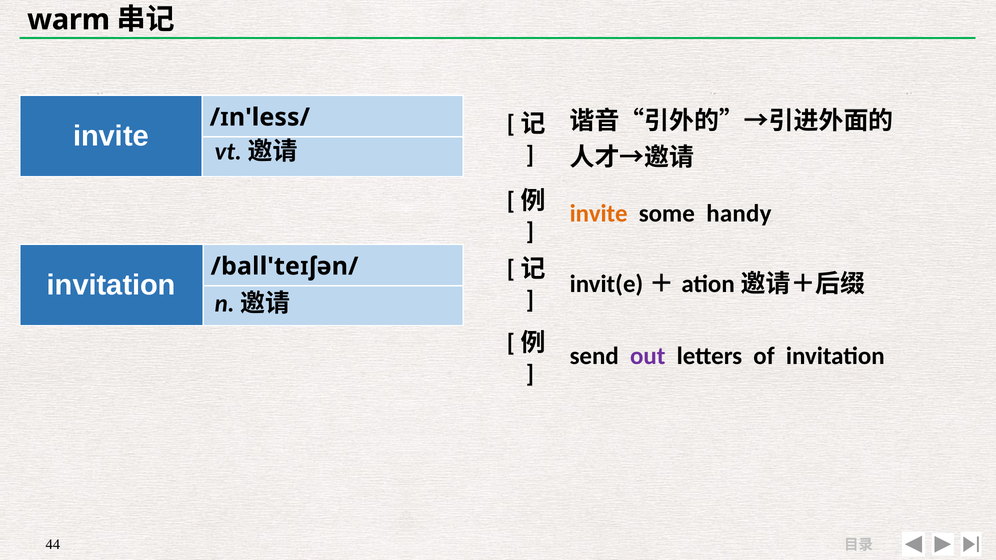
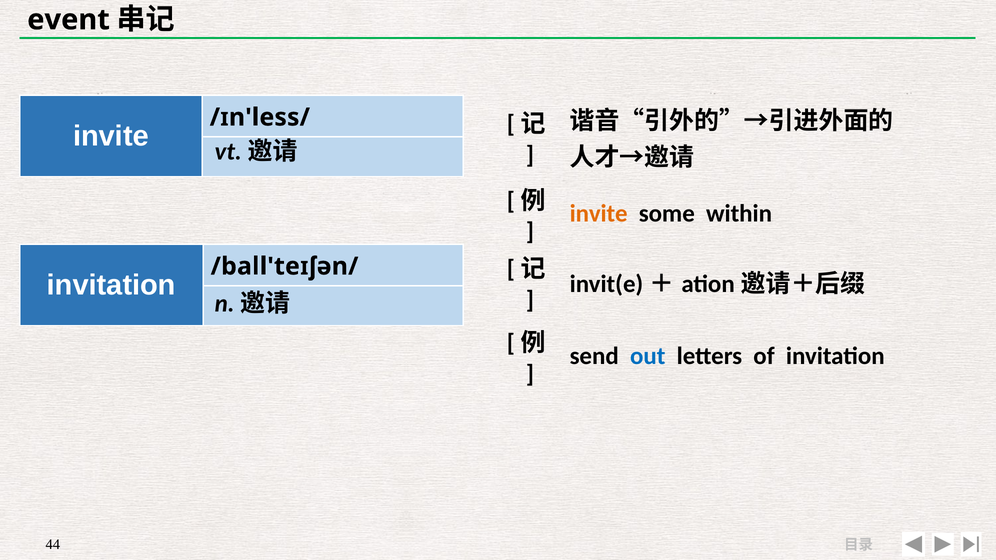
warm: warm -> event (69, 20)
handy: handy -> within (739, 214)
out colour: purple -> blue (648, 356)
